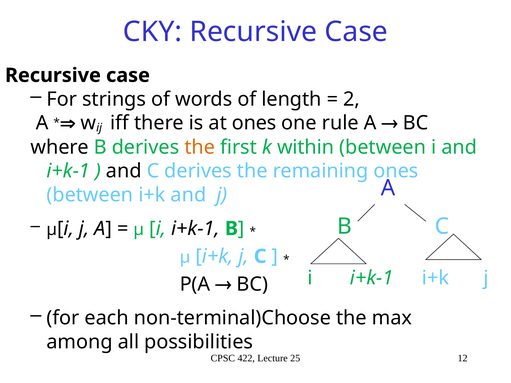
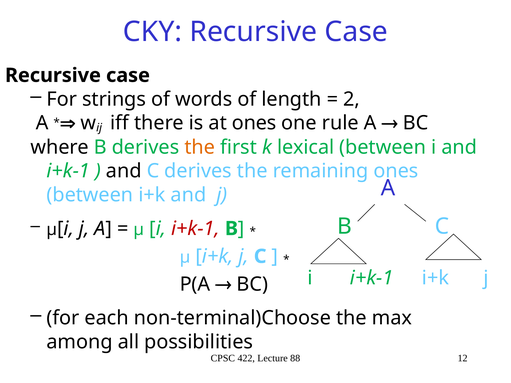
within: within -> lexical (306, 147)
i+k-1 colour: black -> red (195, 229)
25: 25 -> 88 (295, 358)
